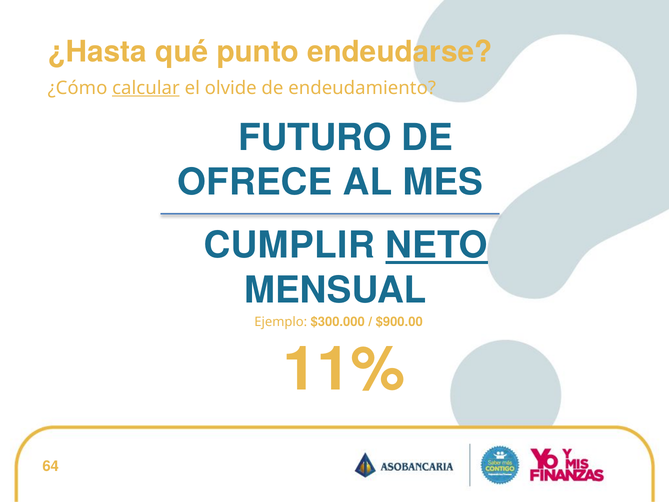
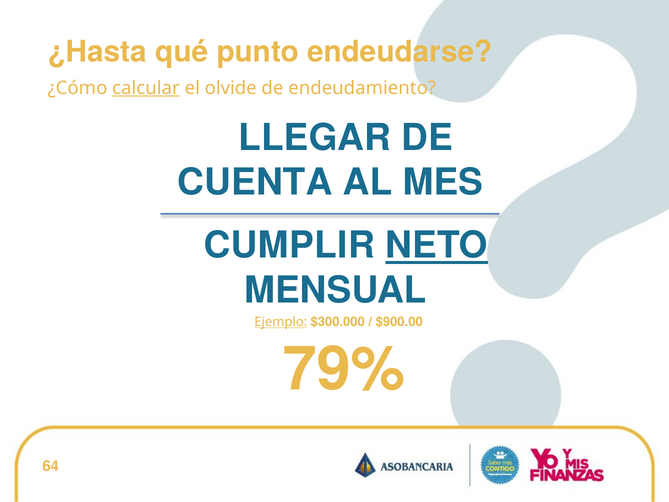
FUTURO: FUTURO -> LLEGAR (315, 138)
OFRECE: OFRECE -> CUENTA (255, 182)
Ejemplo underline: none -> present (281, 322)
11%: 11% -> 79% (344, 369)
